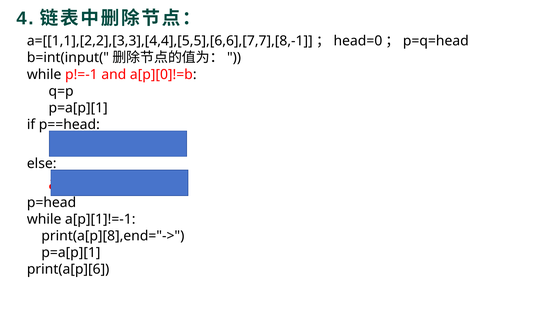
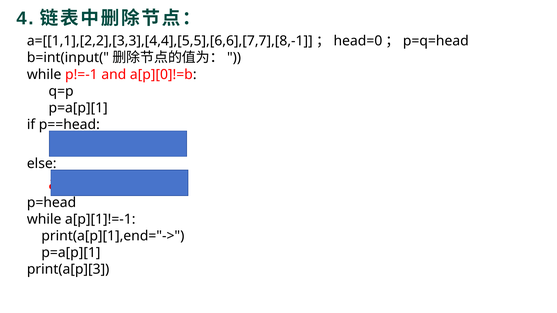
print(a[p][8],end="->: print(a[p][8],end="-> -> print(a[p][1],end="-> (113, 236)
print(a[p][6: print(a[p][6 -> print(a[p][3 (68, 269)
